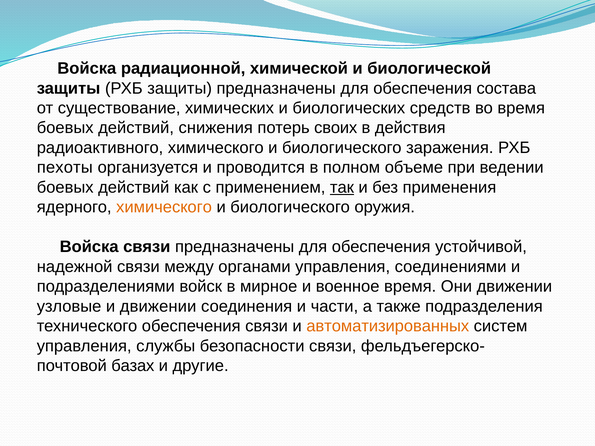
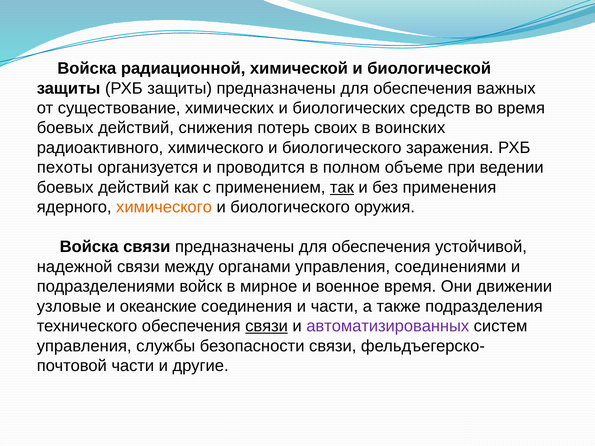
состава: состава -> важных (506, 88)
действия: действия -> воинских (410, 128)
и движении: движении -> океанские (158, 307)
связи underline: none -> present (267, 326)
автоматизированных colour: orange -> purple (388, 326)
базах: базах -> части (133, 366)
